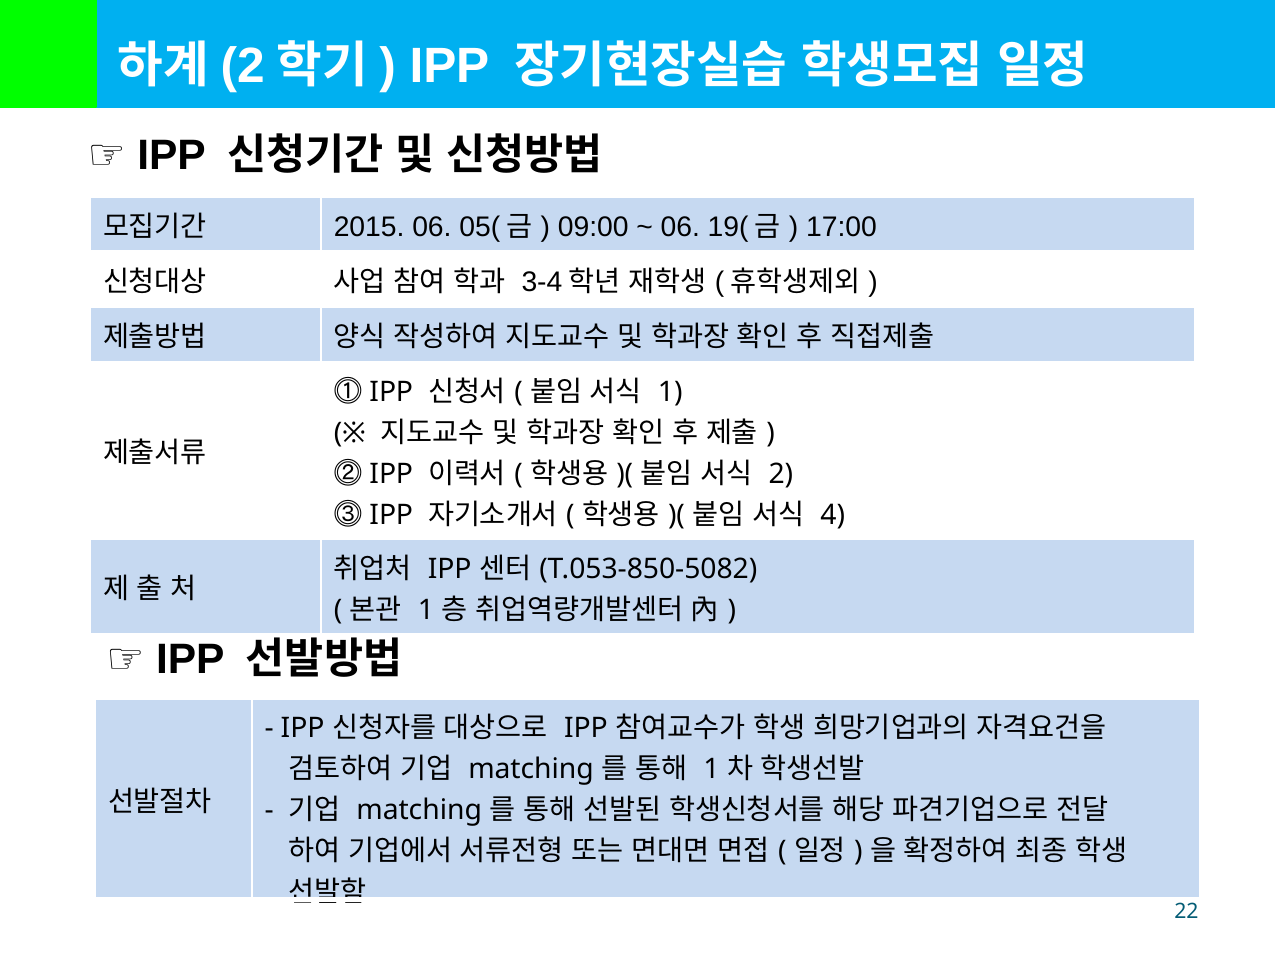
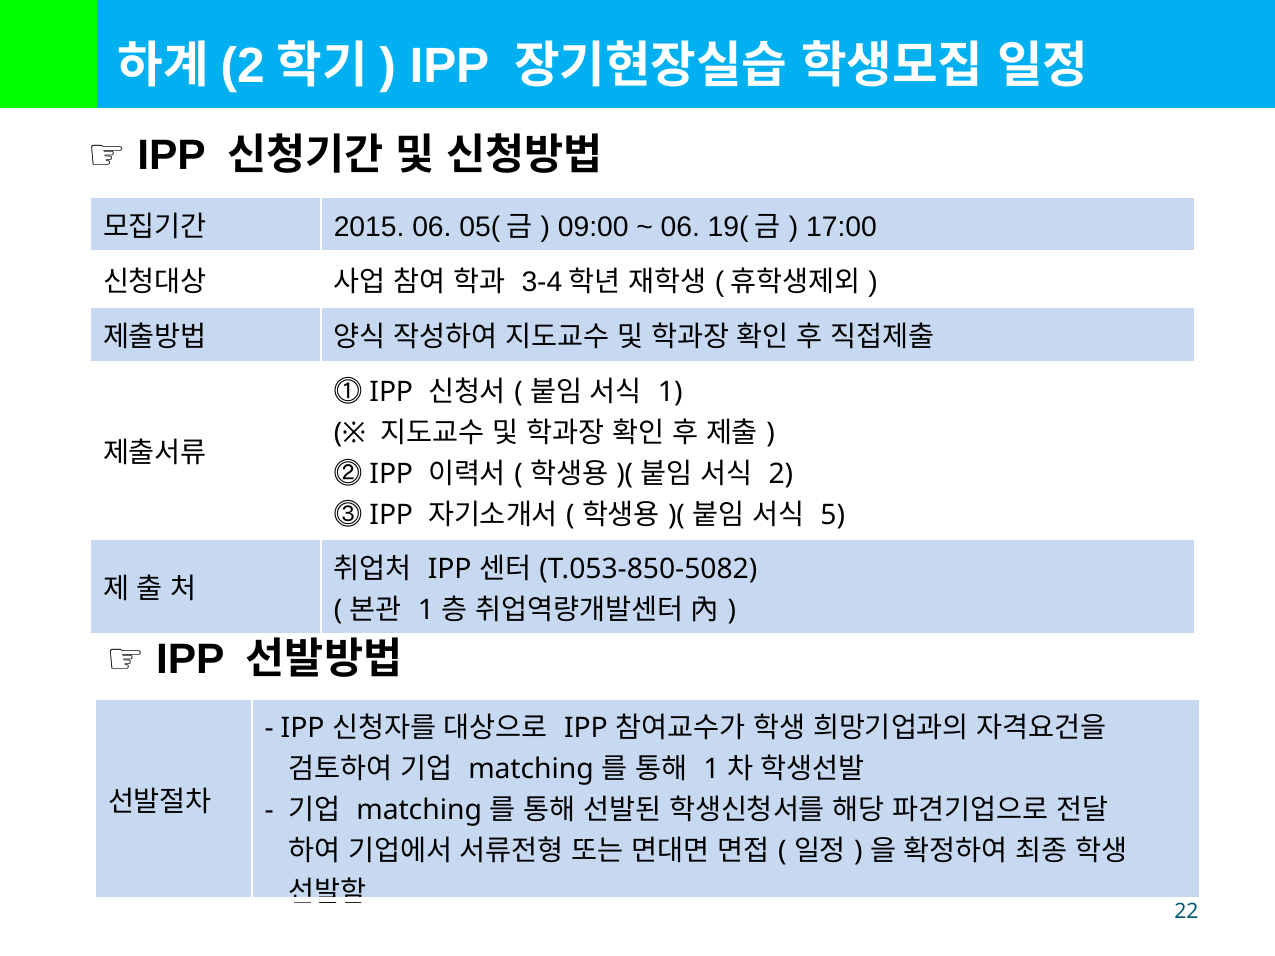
4: 4 -> 5 (833, 515)
